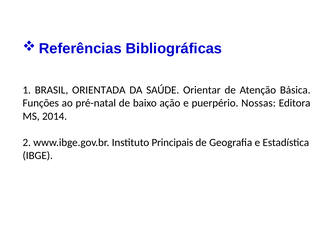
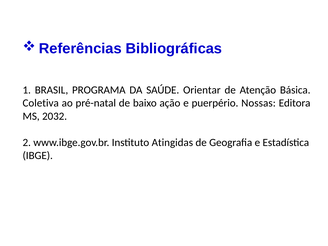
ORIENTADA: ORIENTADA -> PROGRAMA (99, 90)
Funções: Funções -> Coletiva (41, 103)
2014: 2014 -> 2032 (55, 116)
Principais: Principais -> Atingidas (172, 142)
